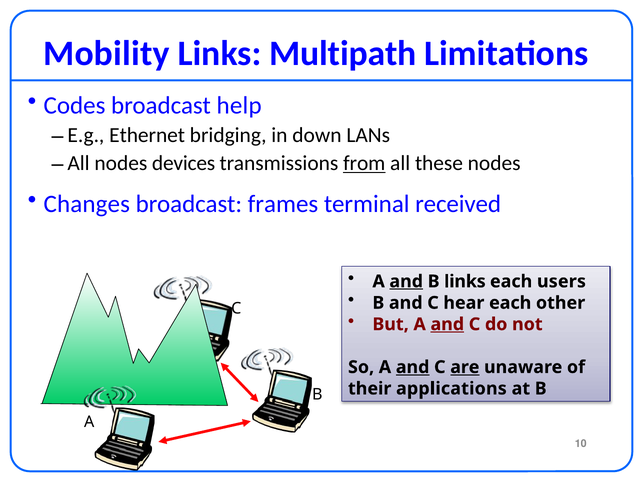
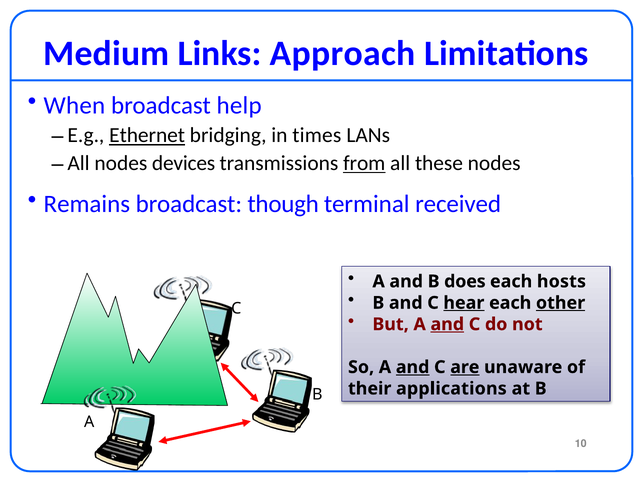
Mobility: Mobility -> Medium (106, 53)
Multipath: Multipath -> Approach (343, 53)
Codes: Codes -> When (74, 106)
Ethernet underline: none -> present (147, 135)
down: down -> times (317, 135)
Changes: Changes -> Remains (87, 204)
frames: frames -> though (283, 204)
and underline: present -> none (406, 282)
B links: links -> does (465, 282)
users: users -> hosts (561, 282)
hear underline: none -> present (464, 303)
other underline: none -> present (561, 303)
